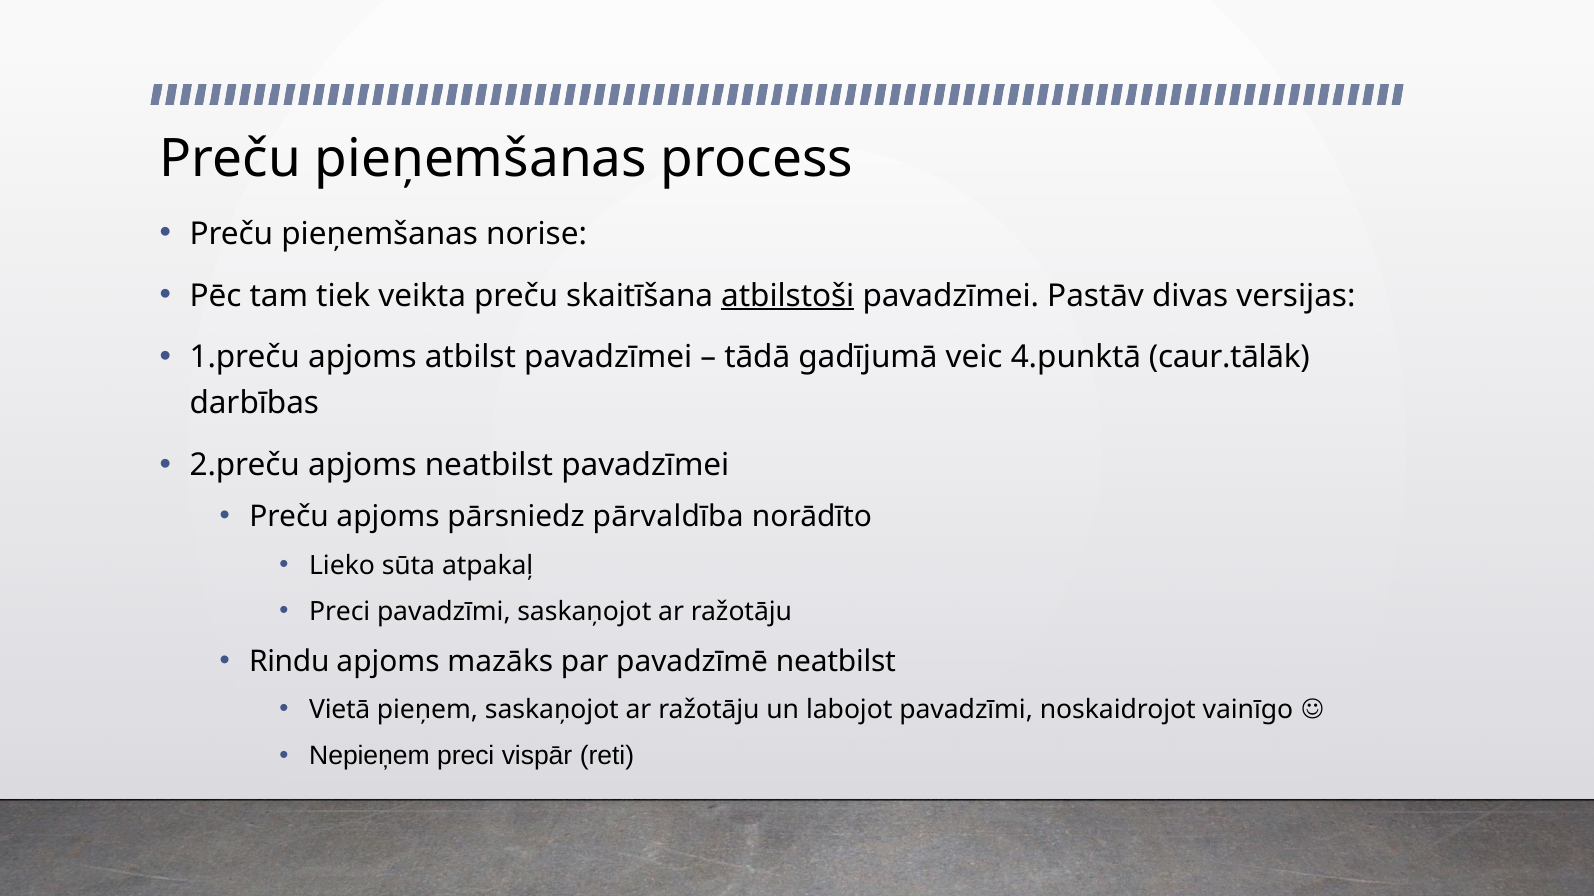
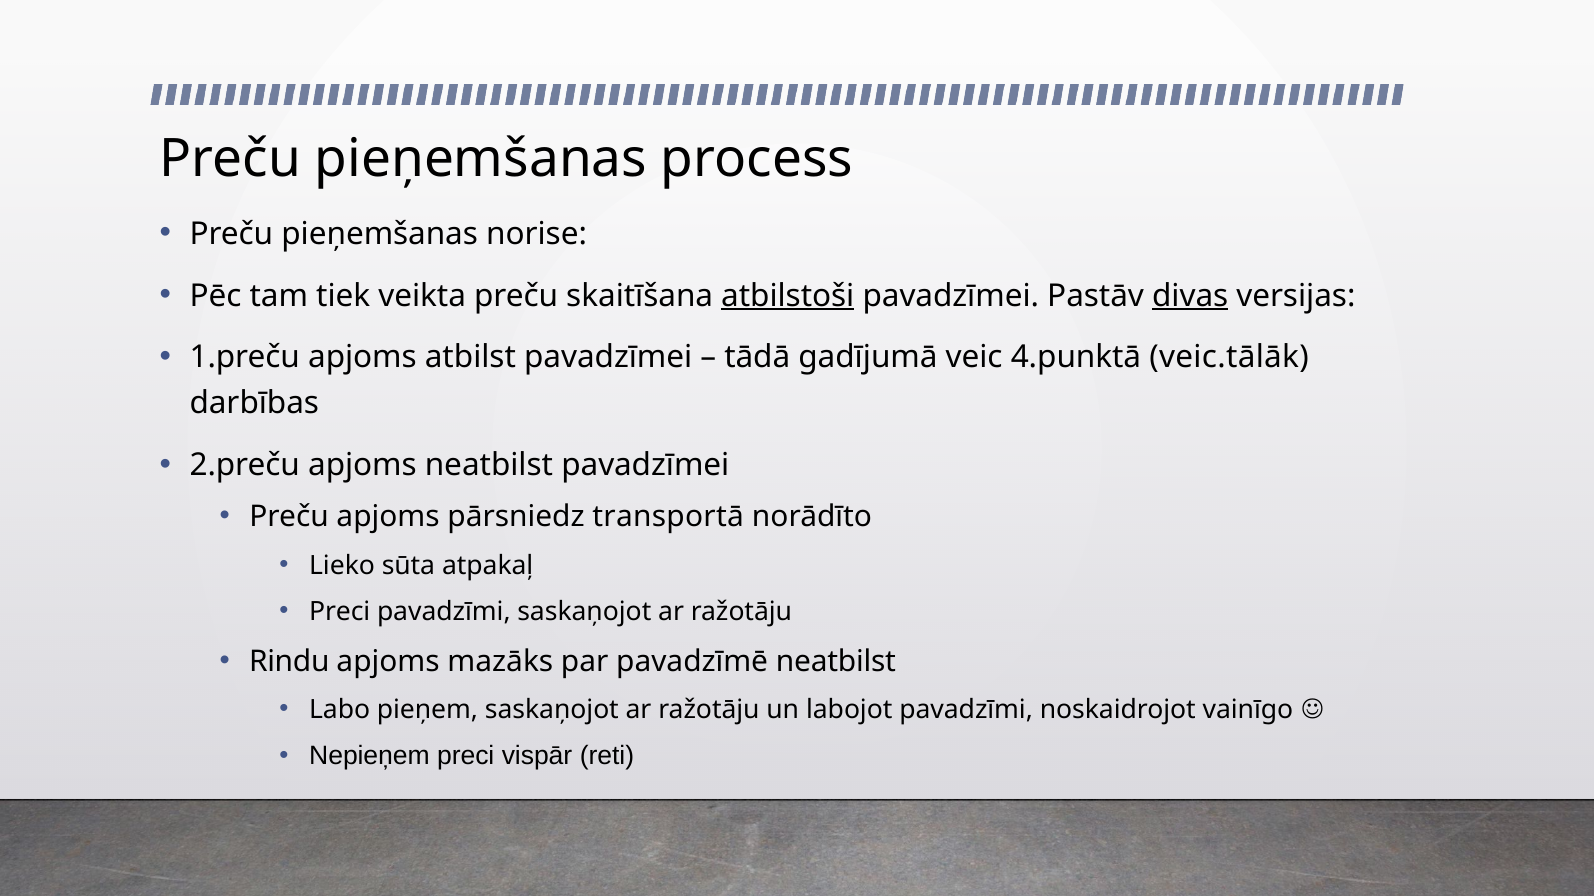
divas underline: none -> present (1190, 296)
caur.tālāk: caur.tālāk -> veic.tālāk (1229, 358)
pārvaldība: pārvaldība -> transportā (668, 517)
Vietā: Vietā -> Labo (340, 710)
